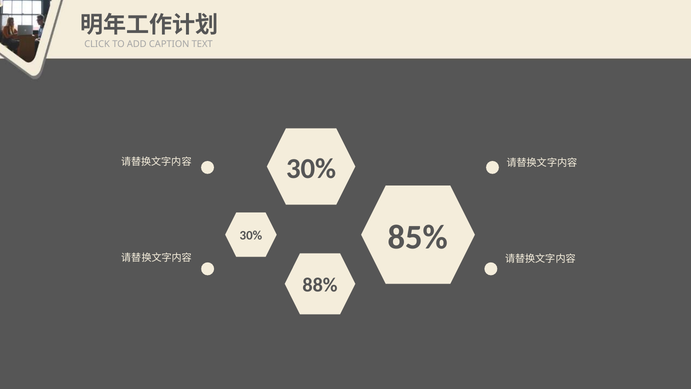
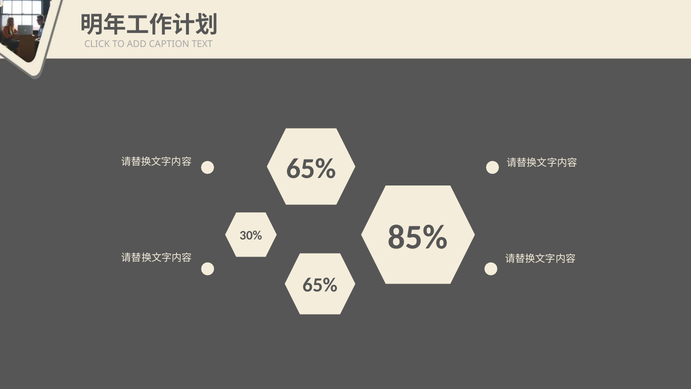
30%: 30% -> 65% (311, 168)
88%: 88% -> 65% (320, 285)
